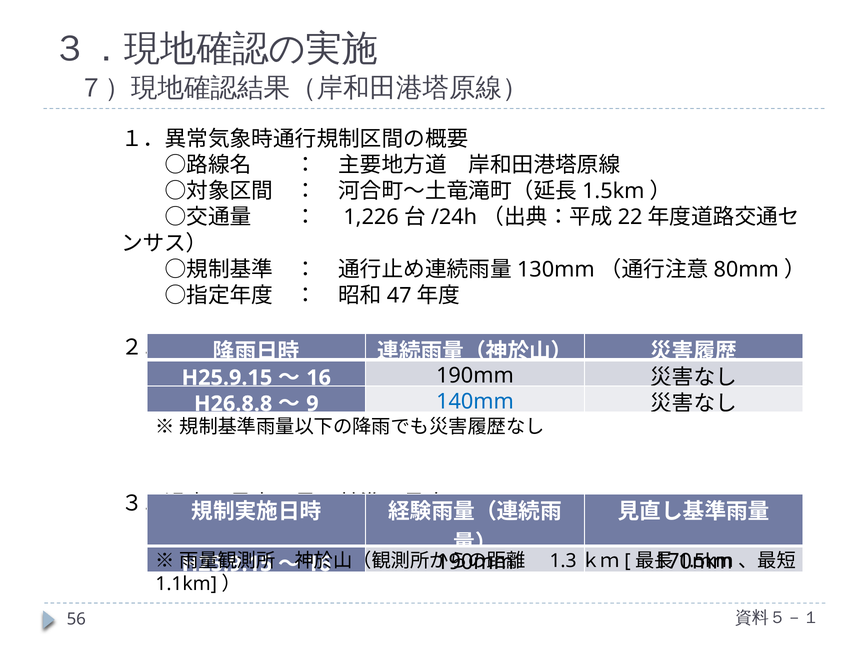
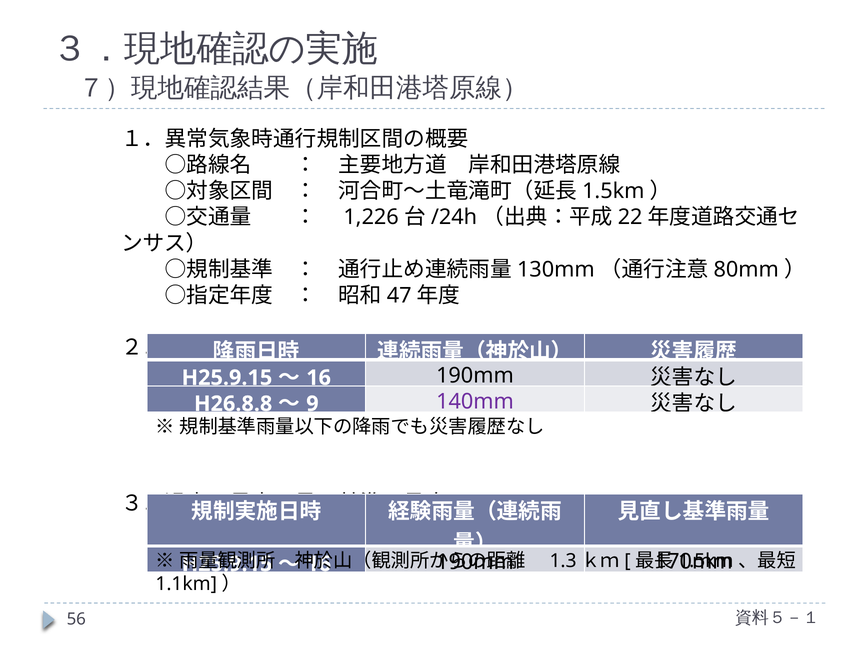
140mm colour: blue -> purple (475, 402)
